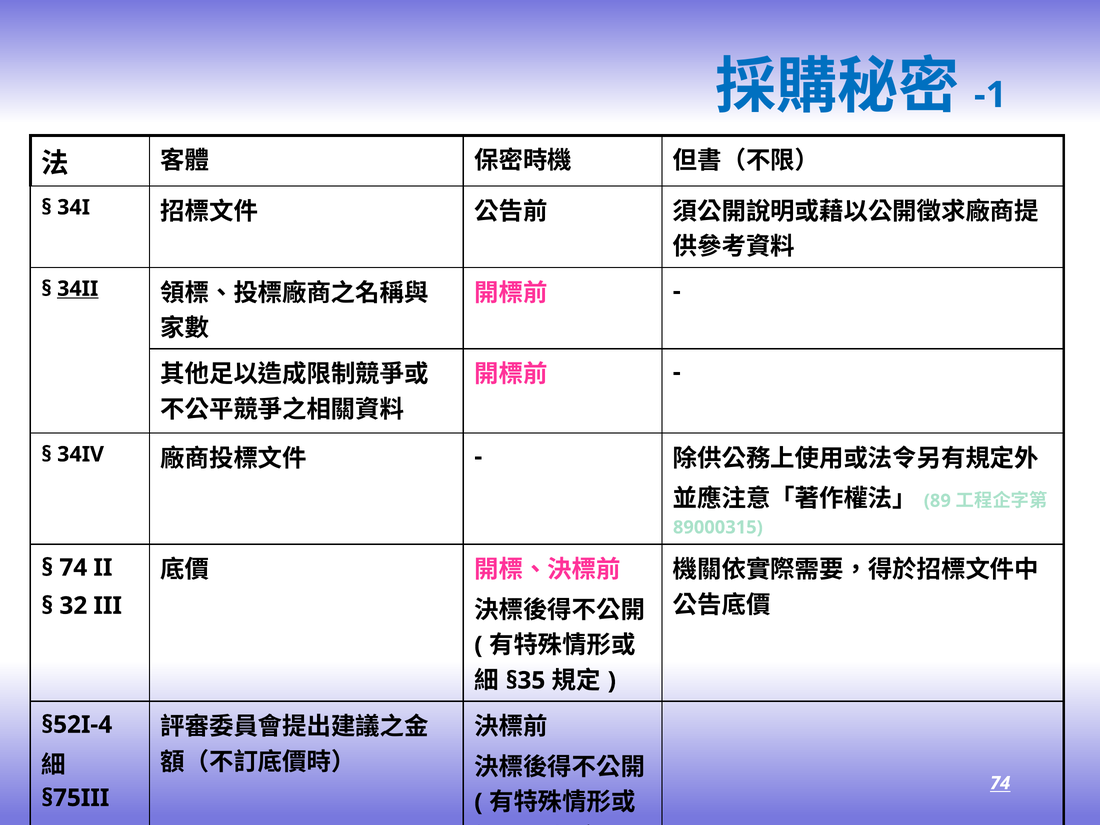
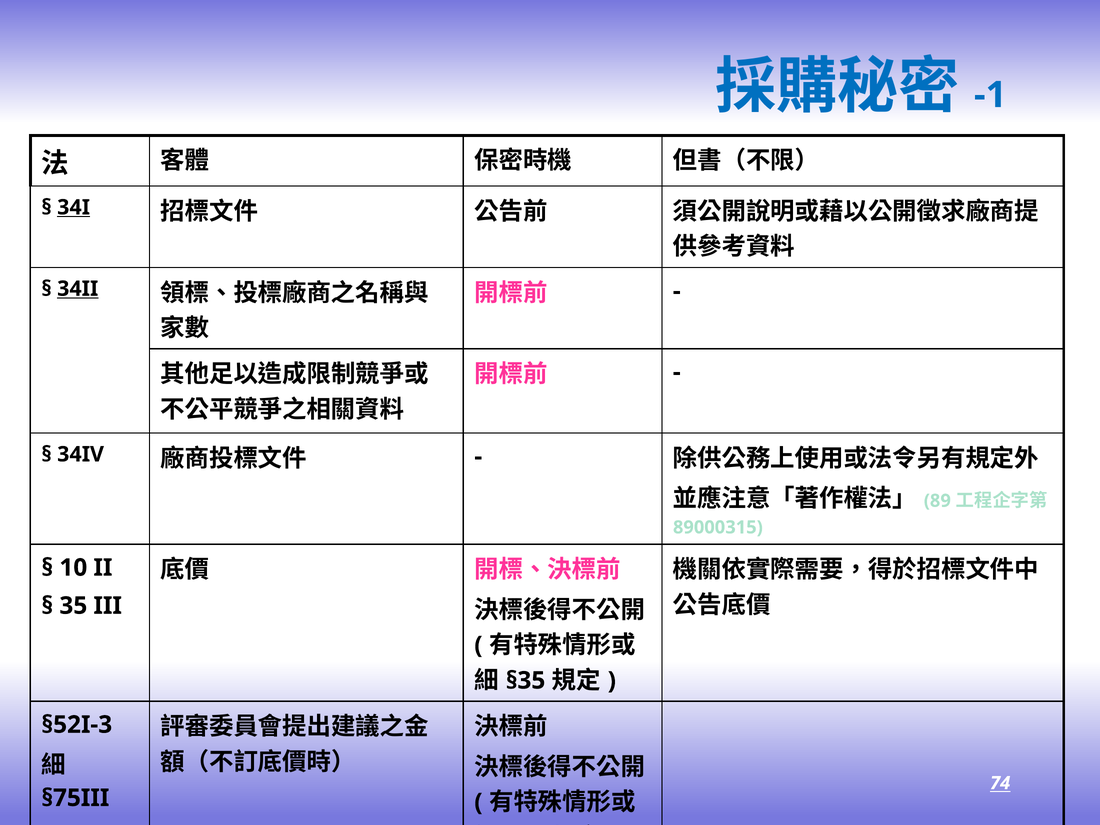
34I underline: none -> present (74, 207)
74: 74 -> 10 (73, 568)
32: 32 -> 35 (73, 606)
§52I-4: §52I-4 -> §52I-3 (77, 725)
